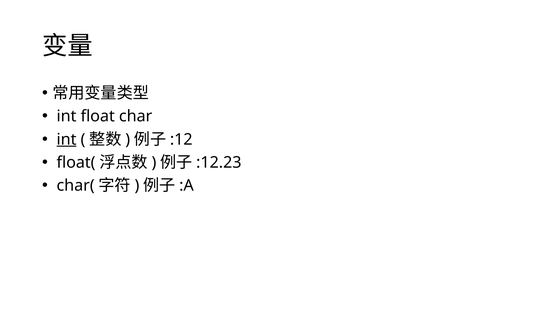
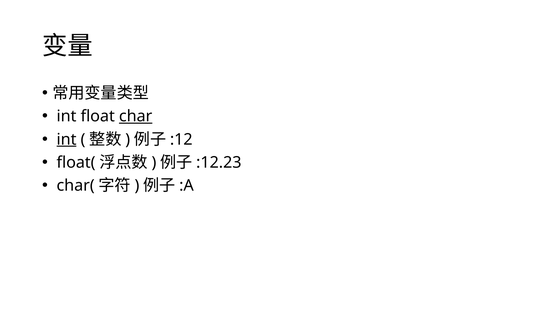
char underline: none -> present (136, 116)
